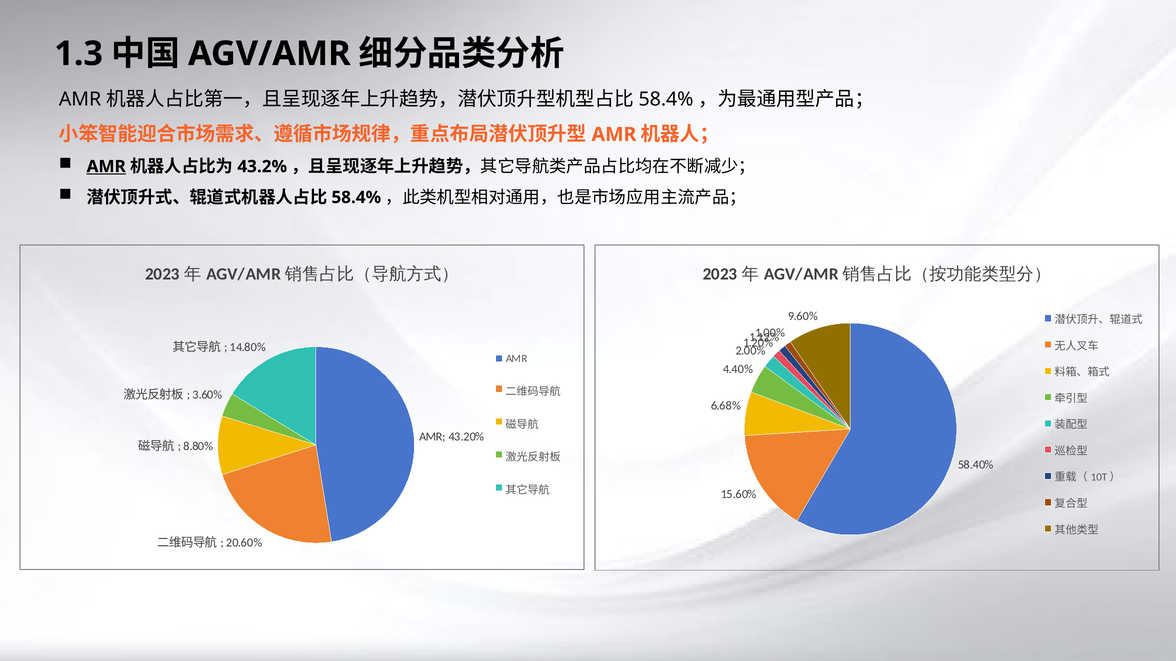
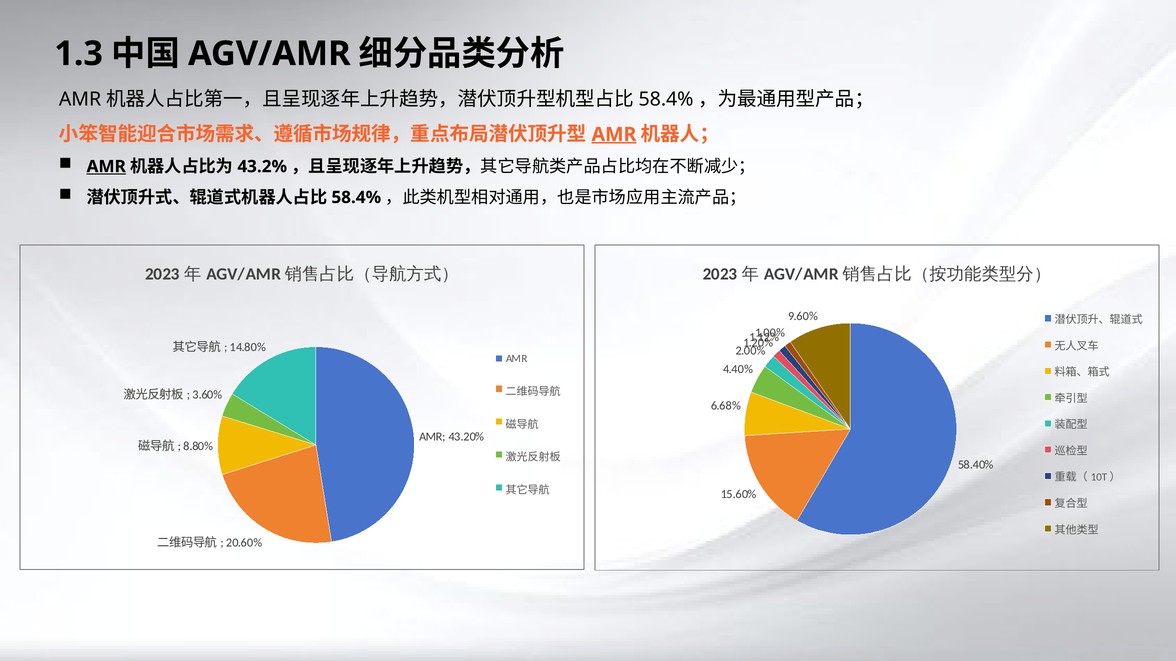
AMR underline: none -> present (614, 135)
